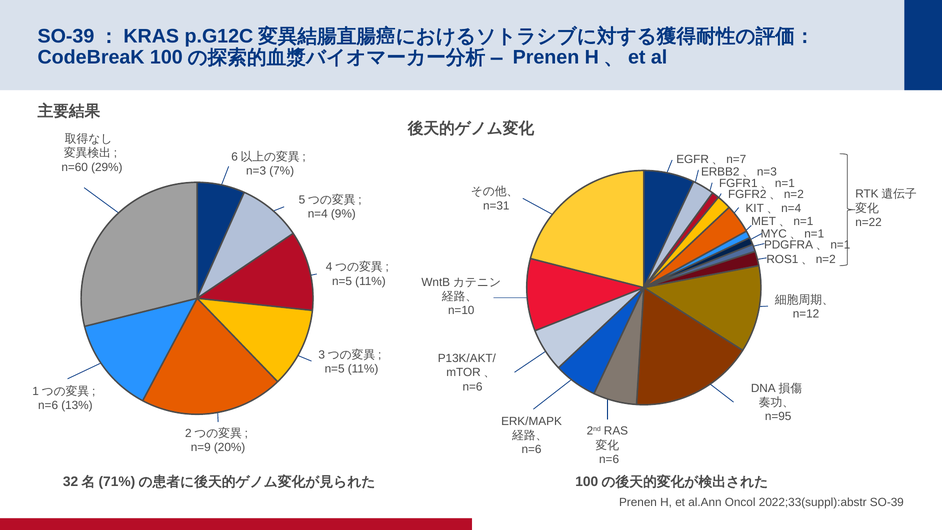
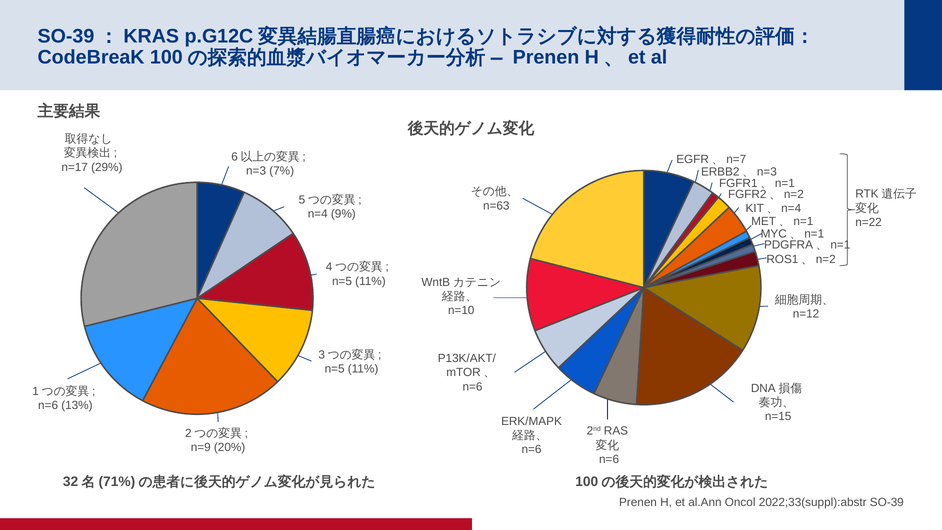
n=60: n=60 -> n=17 (75, 167)
n=31: n=31 -> n=63 (496, 206)
n=95: n=95 -> n=15 (778, 416)
